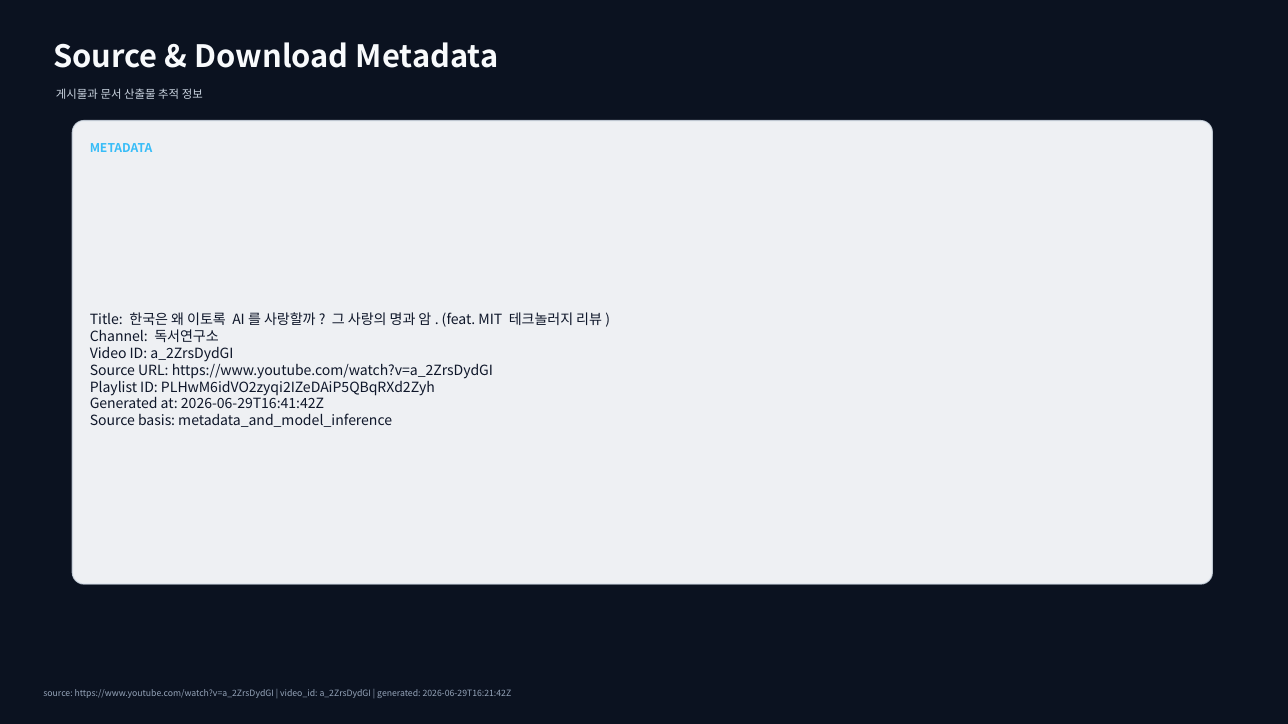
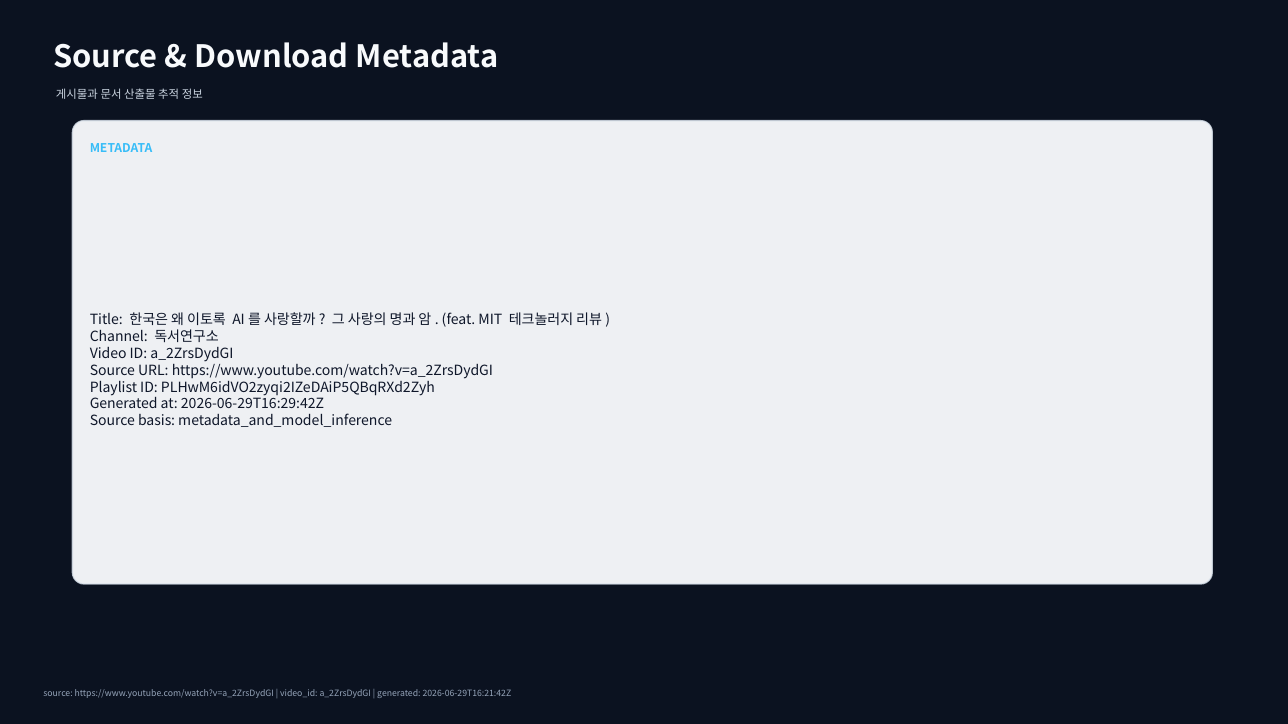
2026-06-29T16:41:42Z: 2026-06-29T16:41:42Z -> 2026-06-29T16:29:42Z (253, 404)
